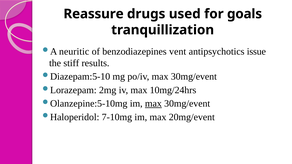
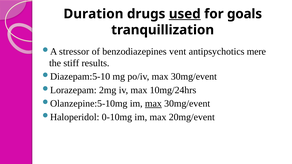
Reassure: Reassure -> Duration (93, 14)
used underline: none -> present (185, 14)
neuritic: neuritic -> stressor (74, 51)
issue: issue -> mere (256, 51)
7-10mg: 7-10mg -> 0-10mg (117, 117)
